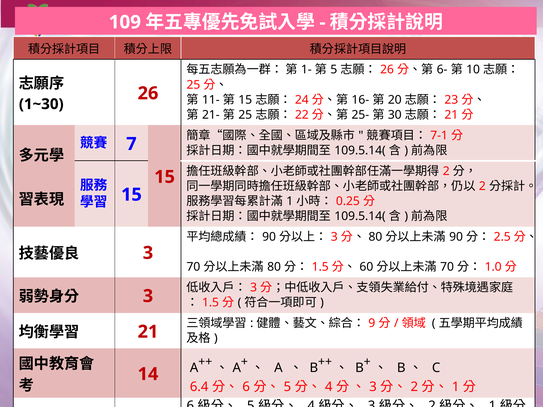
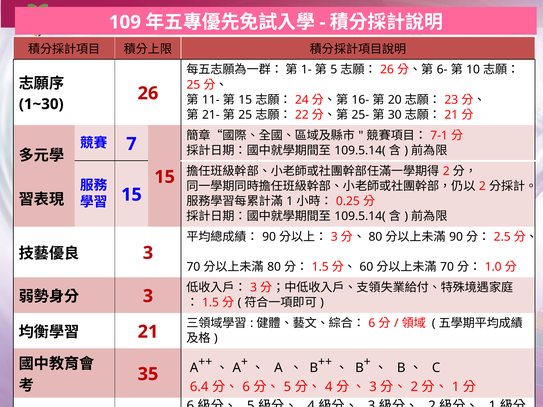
9: 9 -> 6 (372, 323)
14: 14 -> 35 (148, 374)
